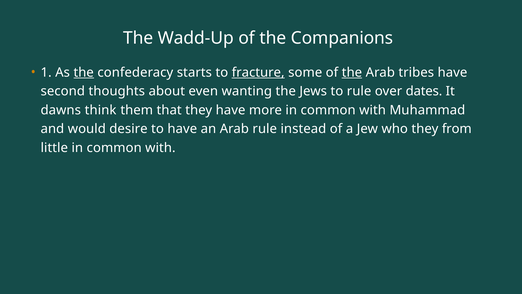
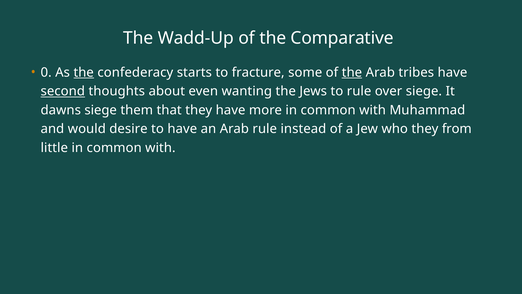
Companions: Companions -> Comparative (342, 38)
1: 1 -> 0 (46, 72)
fracture underline: present -> none (258, 72)
second underline: none -> present (63, 91)
over dates: dates -> siege (424, 91)
dawns think: think -> siege (101, 110)
